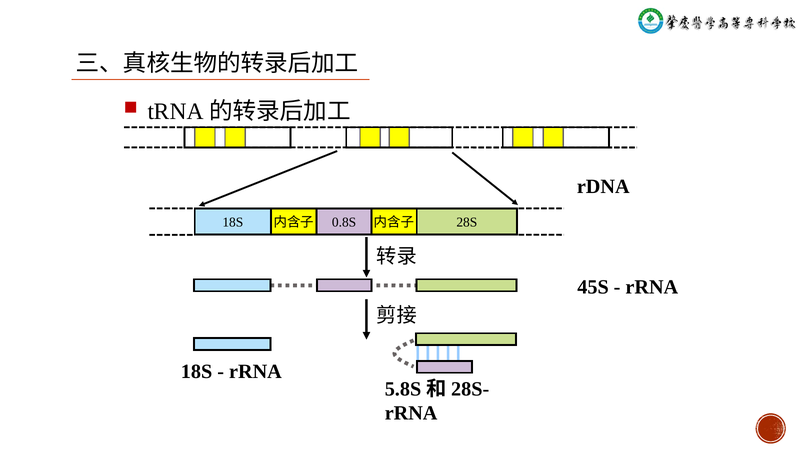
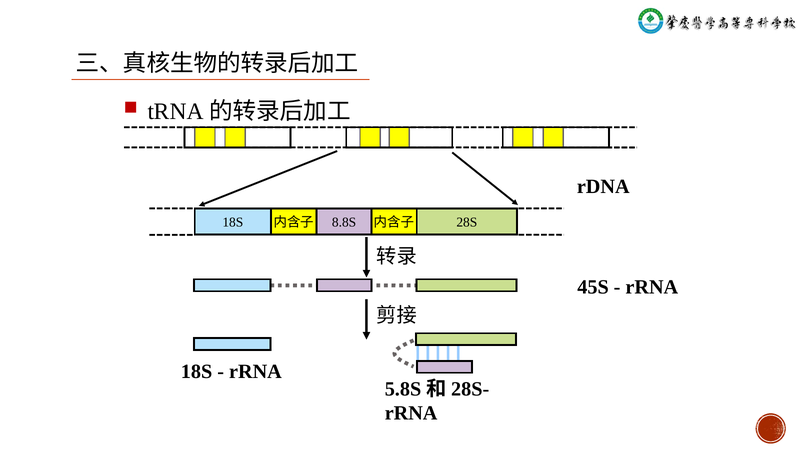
0.8S: 0.8S -> 8.8S (344, 222)
